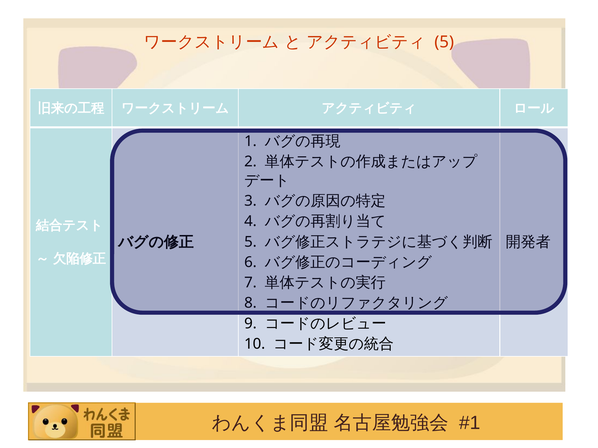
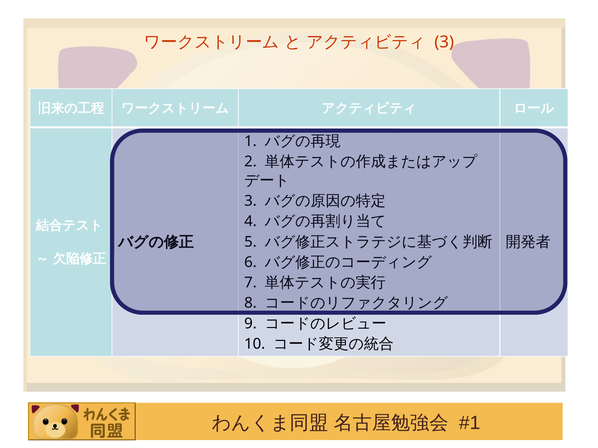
5: 5 -> 3 (444, 42)
